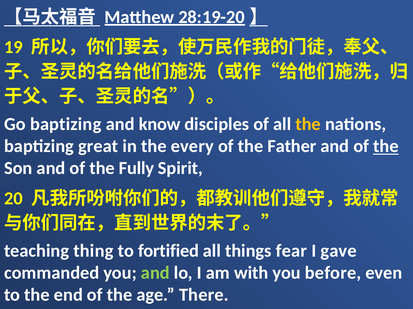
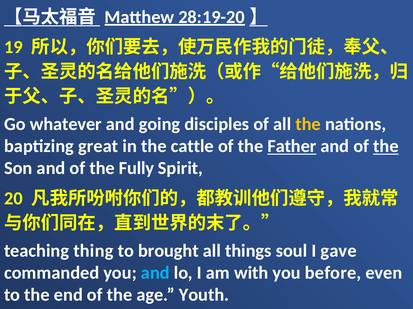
Go baptizing: baptizing -> whatever (66, 125)
know: know -> going (160, 125)
every: every -> cattle (192, 147)
Father underline: none -> present (292, 147)
fortified: fortified -> brought (168, 251)
fear: fear -> soul (291, 251)
and colour: light green -> light blue (155, 273)
There: There -> Youth (204, 295)
